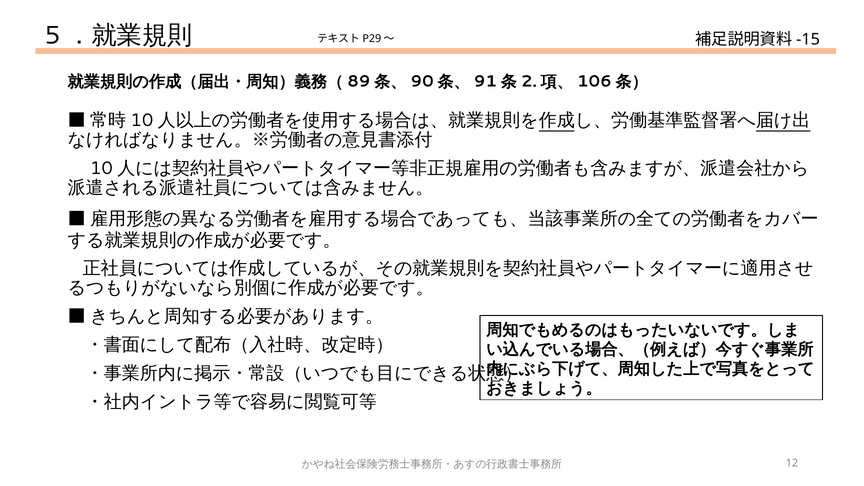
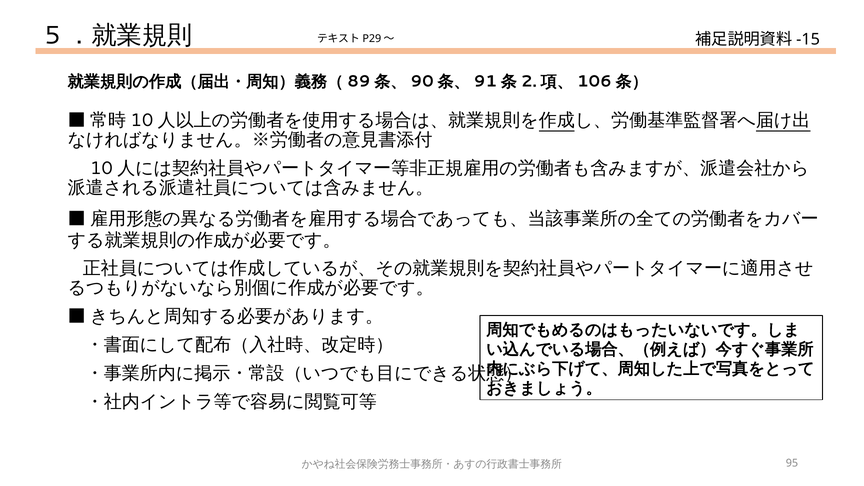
12: 12 -> 95 (792, 463)
